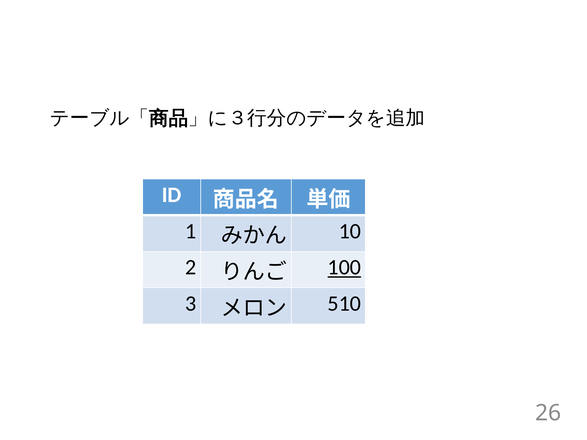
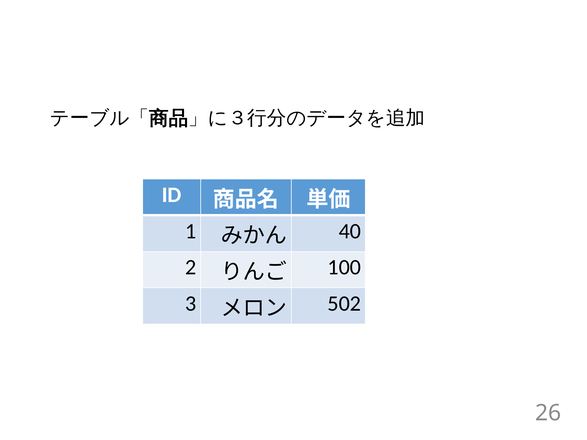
10: 10 -> 40 (350, 231)
100 underline: present -> none (344, 268)
510: 510 -> 502 (344, 304)
